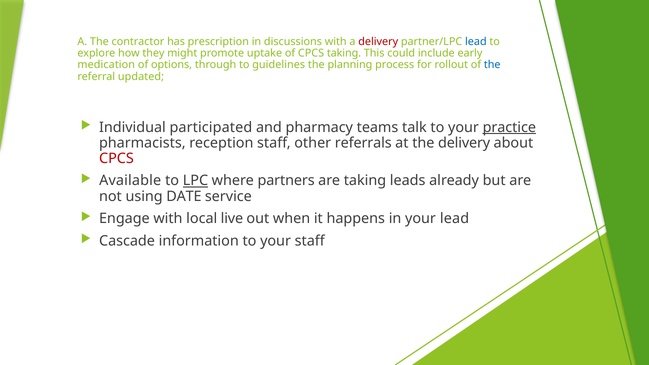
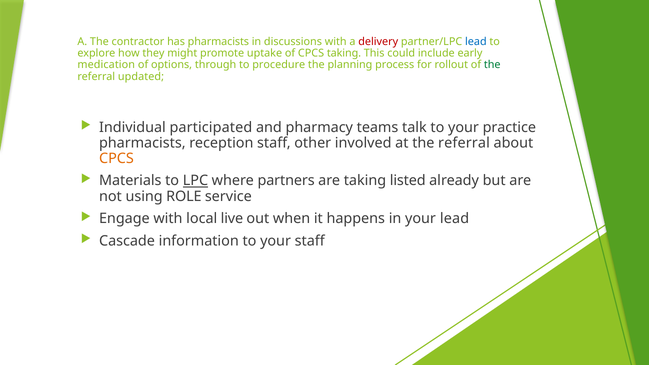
has prescription: prescription -> pharmacists (218, 41)
guidelines: guidelines -> procedure (279, 65)
the colour: blue -> green (492, 65)
practice underline: present -> none (509, 127)
referrals: referrals -> involved (363, 143)
at the delivery: delivery -> referral (464, 143)
CPCS colour: red -> orange (116, 158)
Available: Available -> Materials (130, 181)
leads: leads -> listed (408, 181)
DATE: DATE -> ROLE (184, 196)
